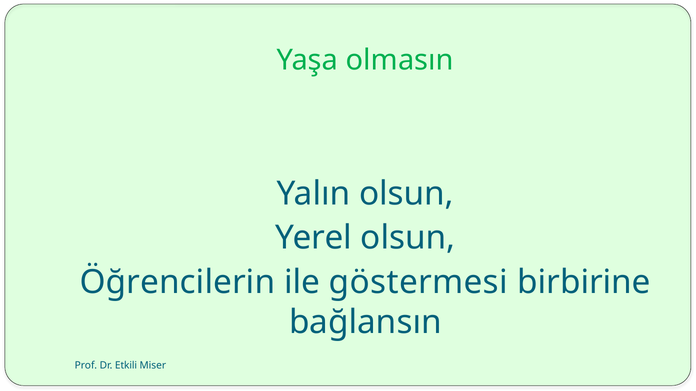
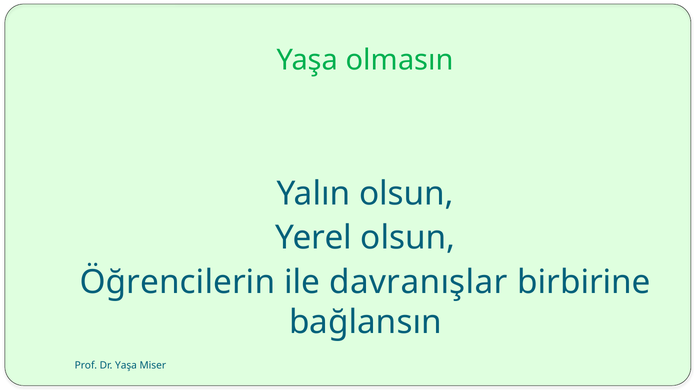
göstermesi: göstermesi -> davranışlar (418, 283)
Dr Etkili: Etkili -> Yaşa (126, 366)
